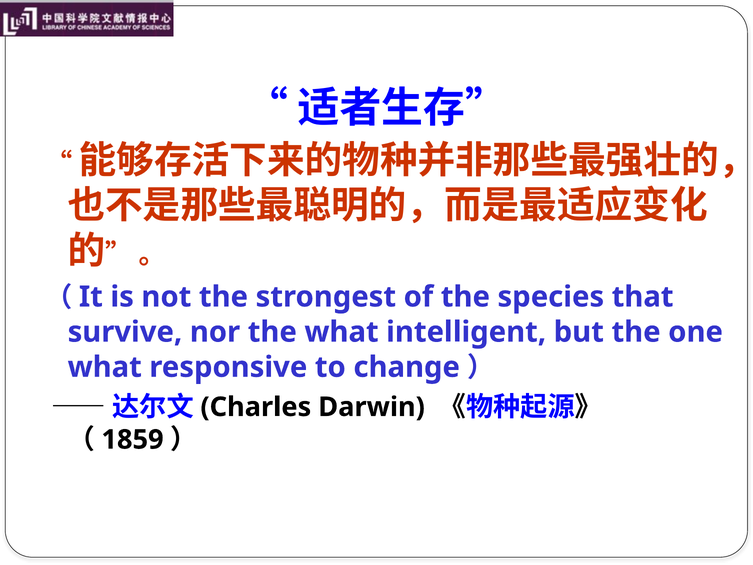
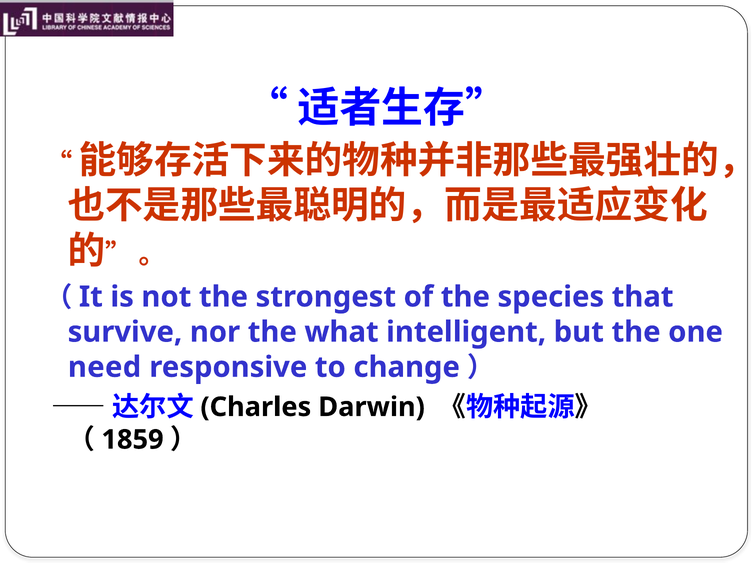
what: what -> need (105, 367)
